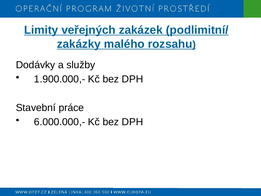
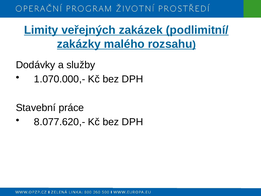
1.900.000,-: 1.900.000,- -> 1.070.000,- (60, 79)
6.000.000,-: 6.000.000,- -> 8.077.620,- (60, 122)
